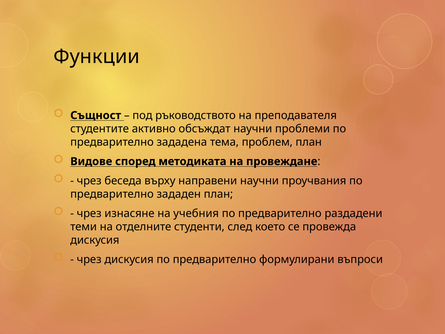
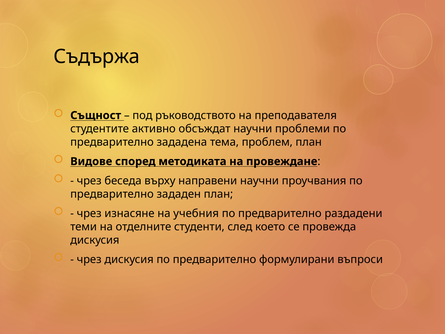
Функции: Функции -> Съдържа (97, 57)
